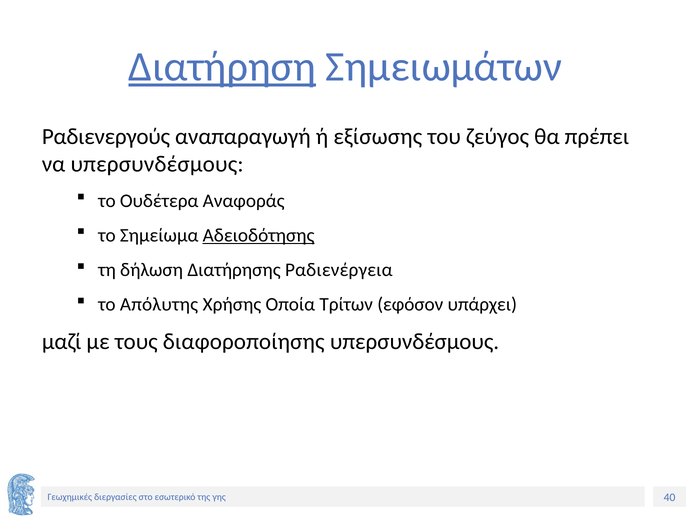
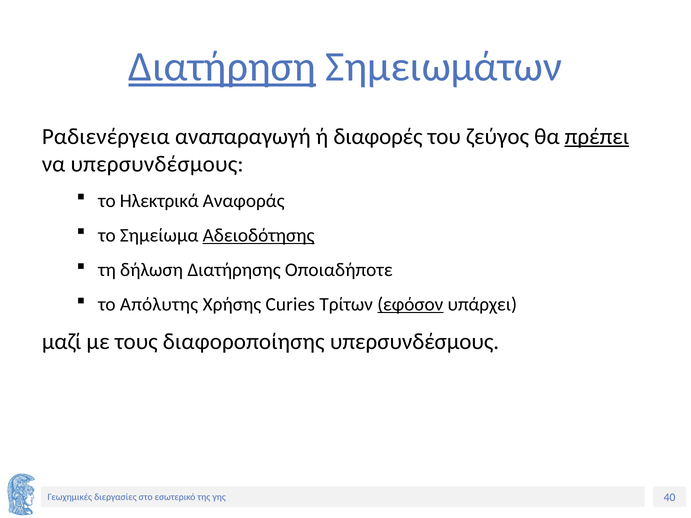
Ραδιενεργούς: Ραδιενεργούς -> Ραδιενέργεια (106, 137)
εξίσωσης: εξίσωσης -> διαφορές (378, 137)
πρέπει underline: none -> present (597, 137)
Ουδέτερα: Ουδέτερα -> Ηλεκτρικά (159, 201)
Ραδιενέργεια: Ραδιενέργεια -> Οποιαδήποτε (339, 270)
Οποία: Οποία -> Curies (290, 305)
εφόσον underline: none -> present (410, 305)
